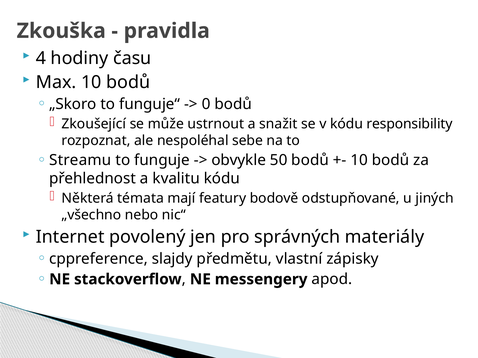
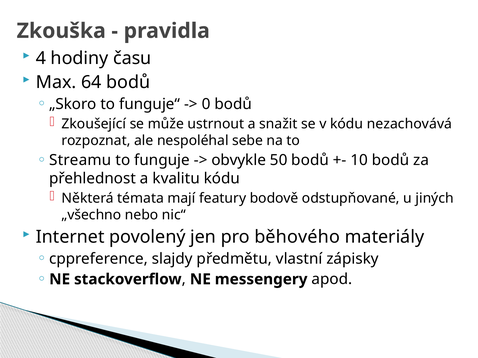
Max 10: 10 -> 64 (91, 82)
responsibility: responsibility -> nezachovává (409, 124)
správných: správných -> běhového (297, 237)
